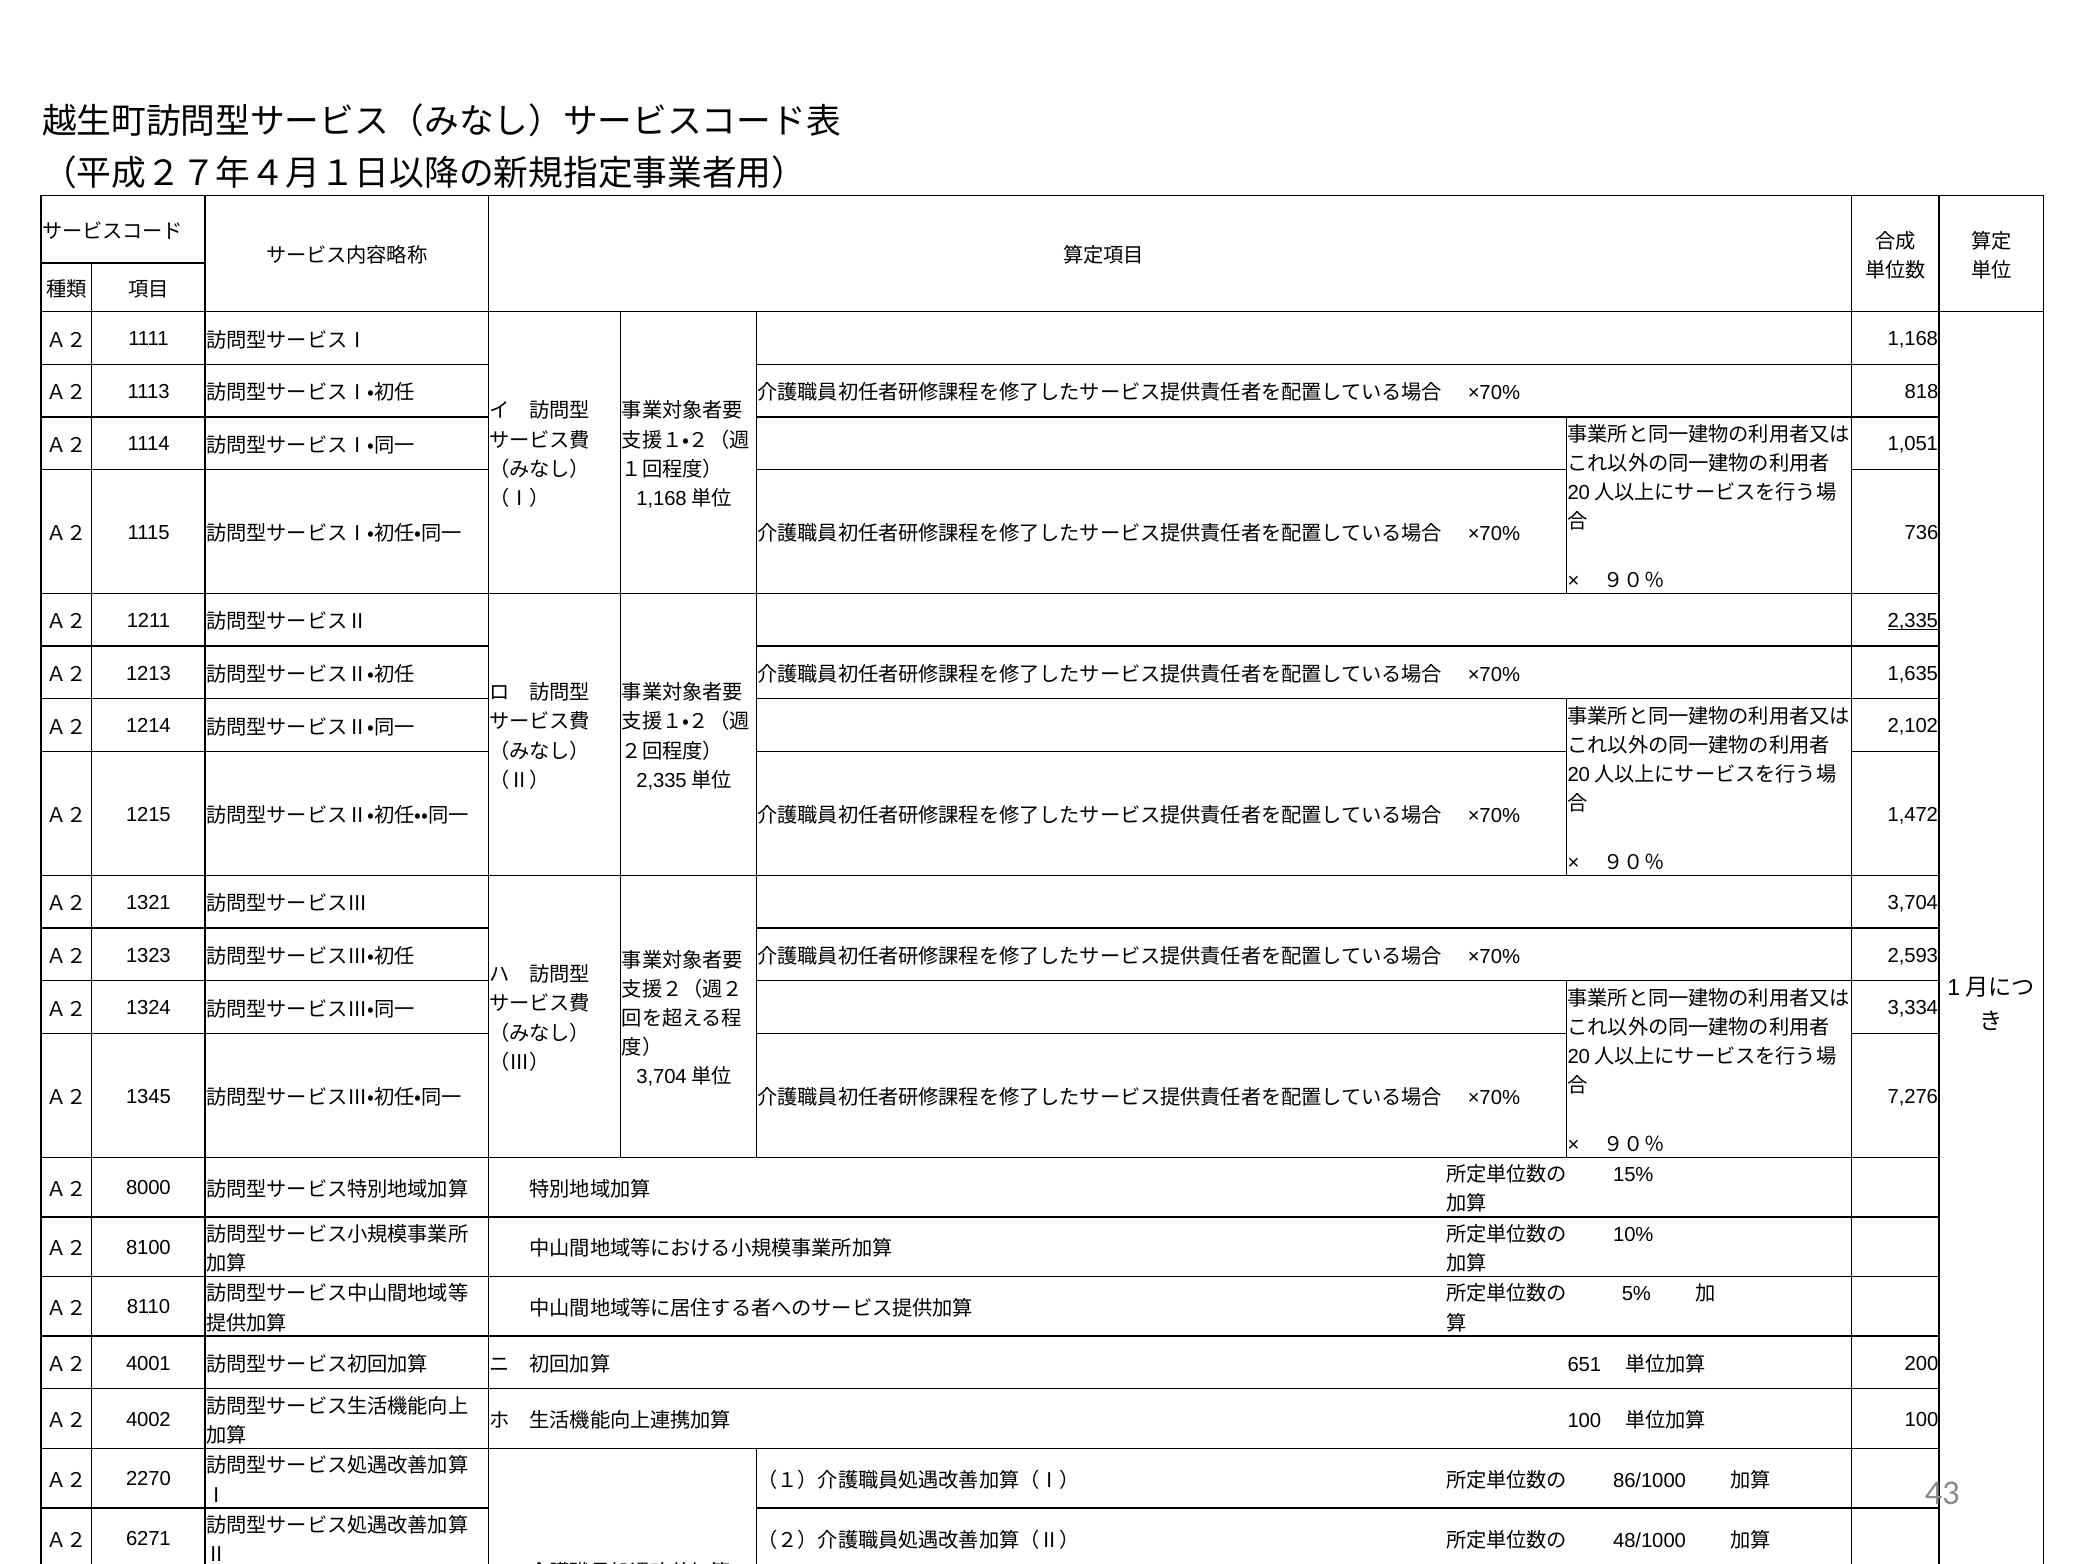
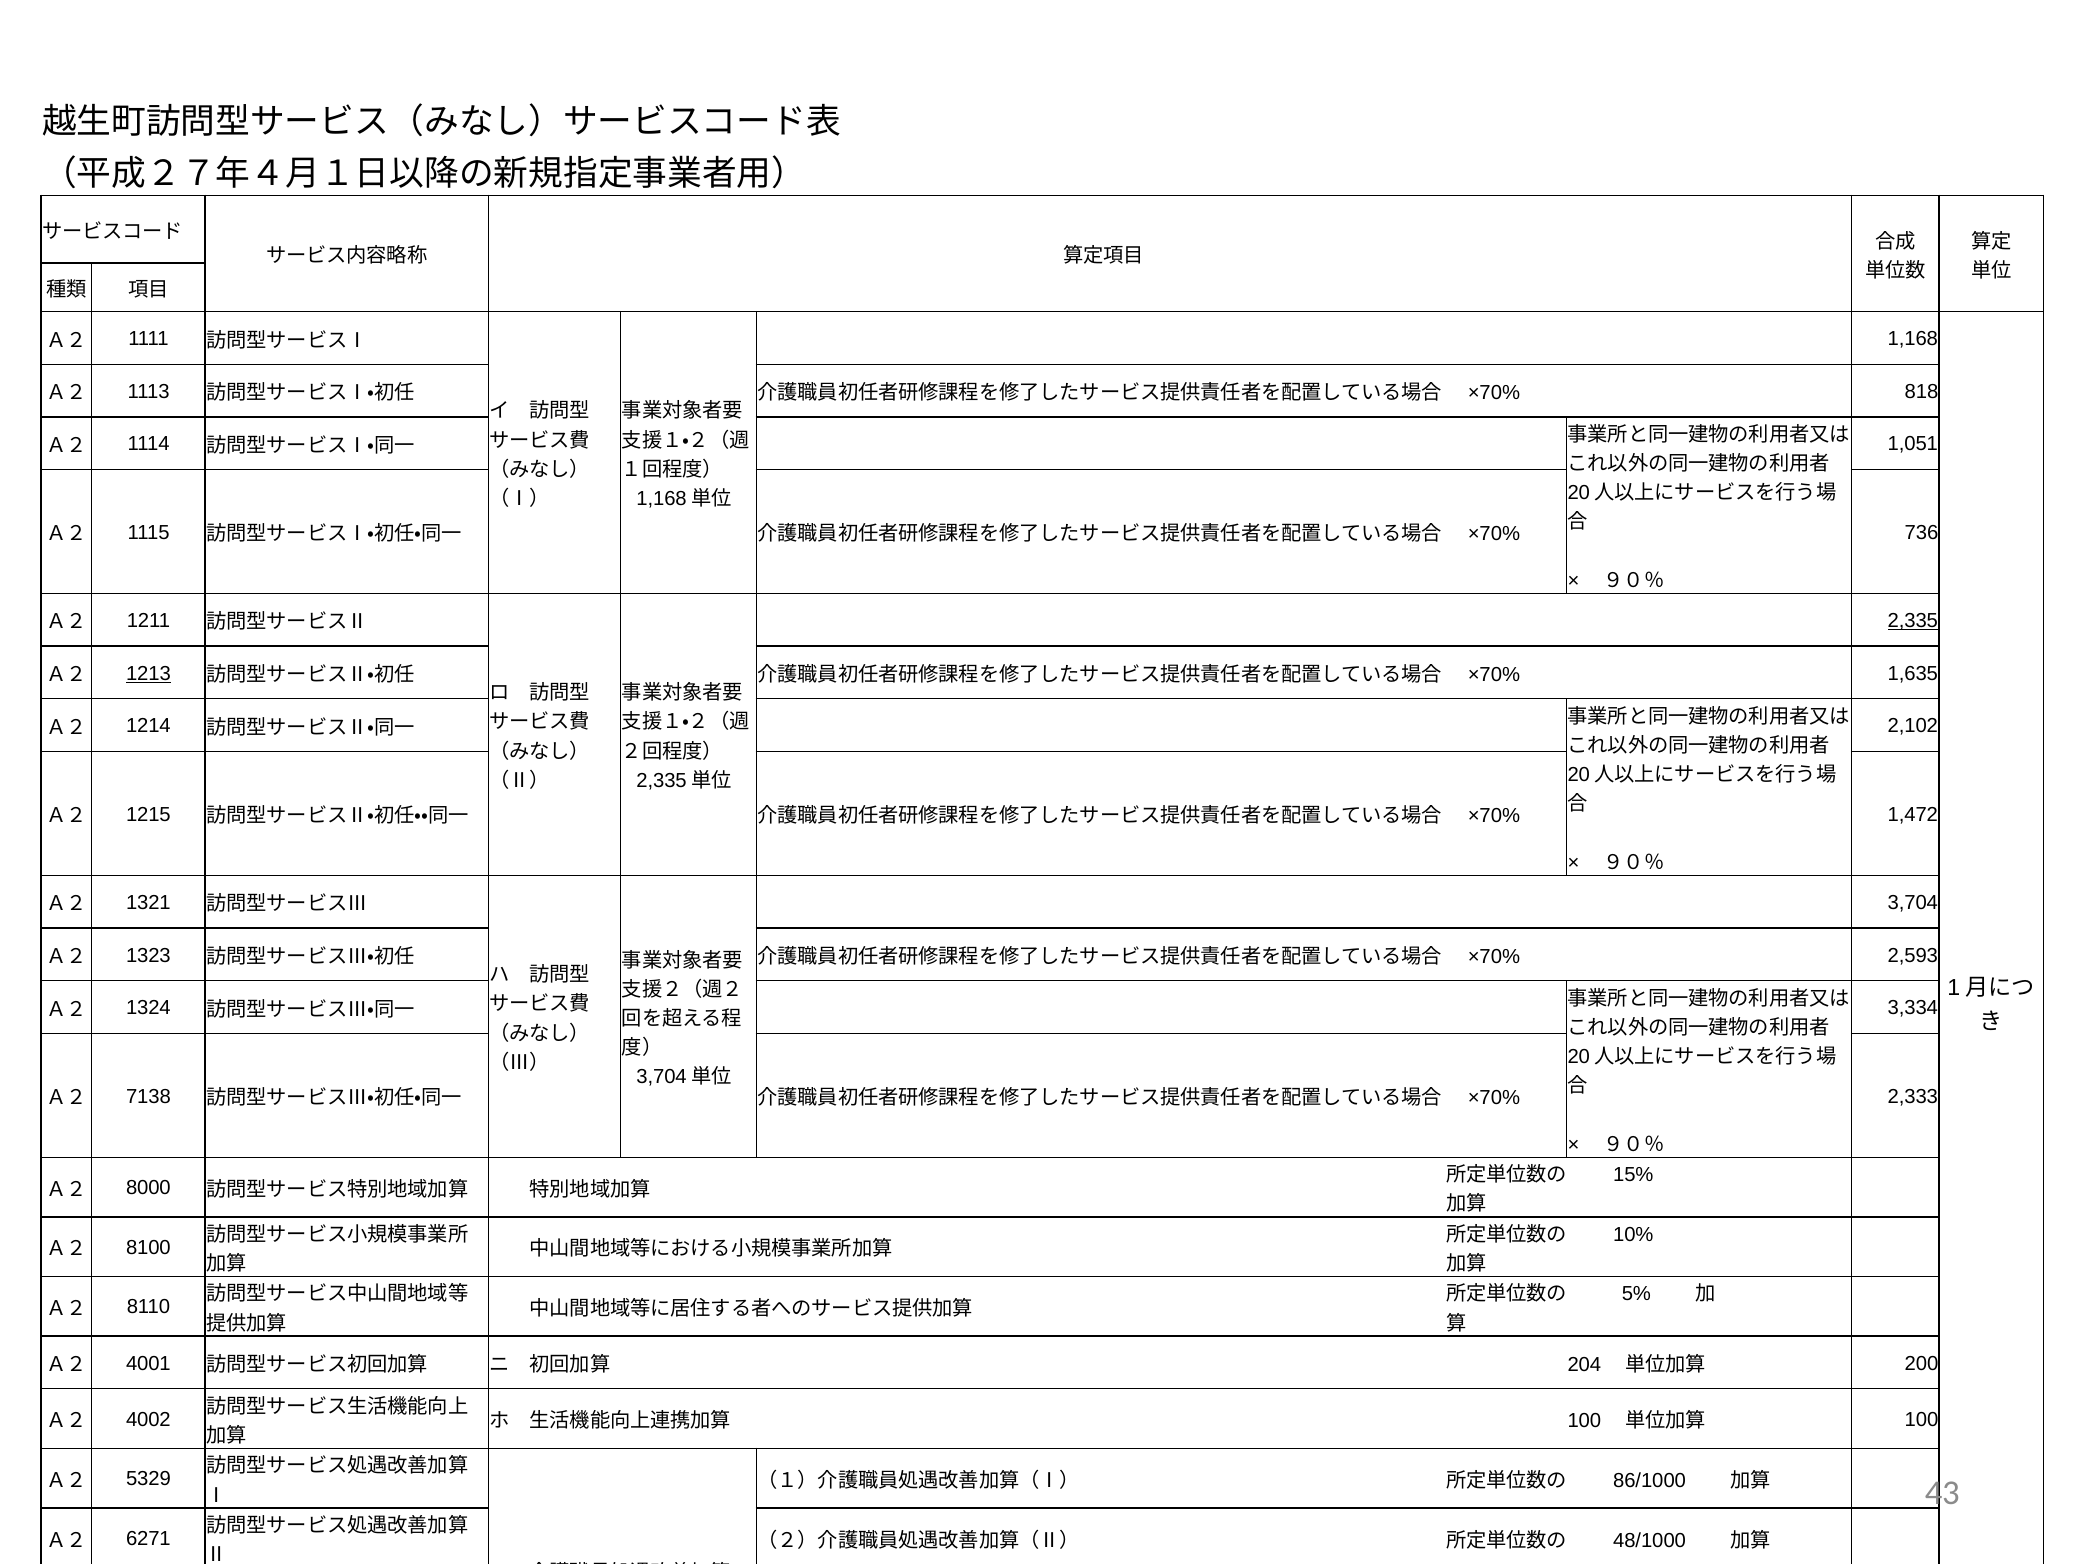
1213 underline: none -> present (148, 673)
1345: 1345 -> 7138 (148, 1096)
7,276: 7,276 -> 2,333 (1913, 1096)
651: 651 -> 204 (1584, 1365)
2270: 2270 -> 5329 (148, 1479)
